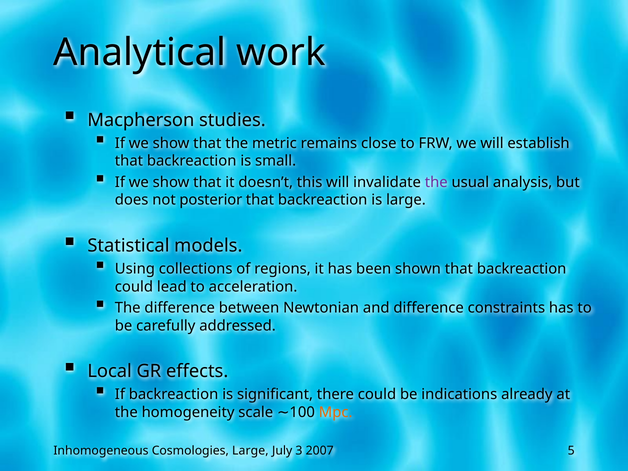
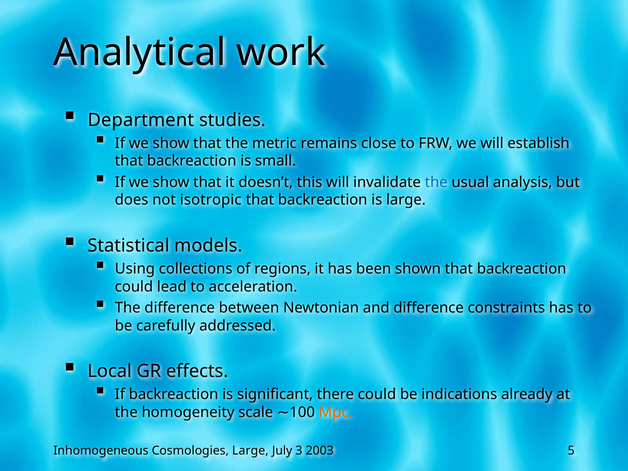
Macpherson: Macpherson -> Department (141, 120)
the colour: purple -> blue (436, 182)
posterior: posterior -> isotropic (211, 200)
2007: 2007 -> 2003 (320, 451)
